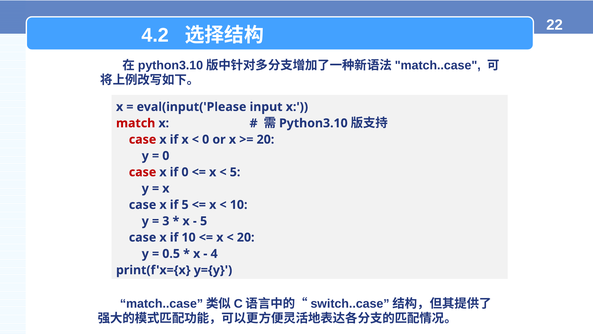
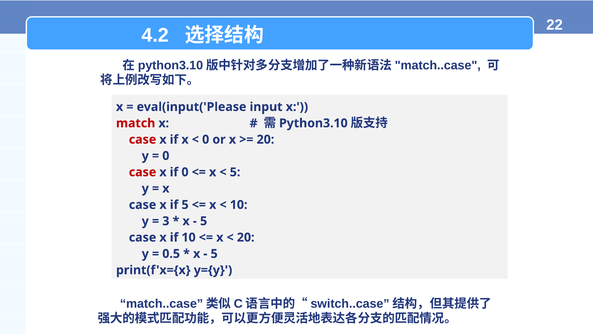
4: 4 -> 5 (214, 253)
